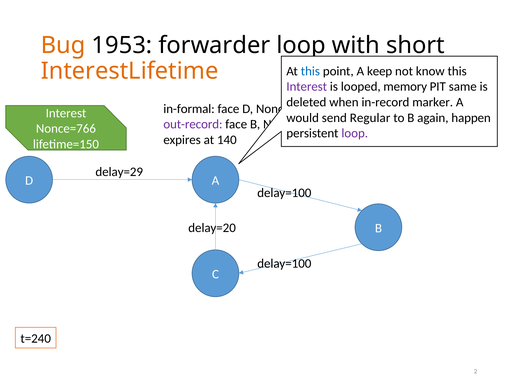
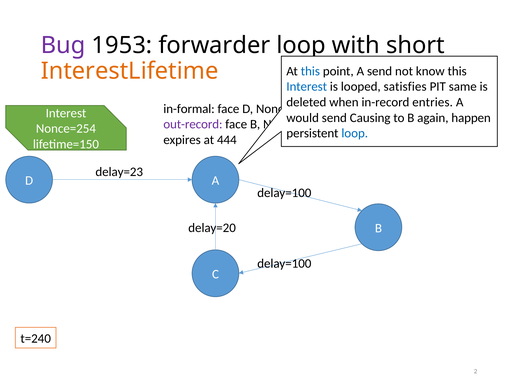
Bug colour: orange -> purple (63, 45)
A keep: keep -> send (380, 71)
Interest colour: purple -> blue (307, 87)
memory: memory -> satisfies (405, 87)
marker: marker -> entries (433, 102)
Regular: Regular -> Causing (370, 118)
Nonce=766: Nonce=766 -> Nonce=254 (66, 129)
loop colour: purple -> blue (355, 133)
140: 140 -> 444 (227, 140)
delay=29: delay=29 -> delay=23 (119, 172)
